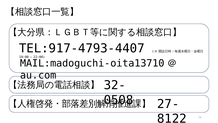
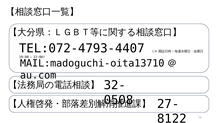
TEL:917-4793-4407: TEL:917-4793-4407 -> TEL:072-4793-4407 (82, 48)
